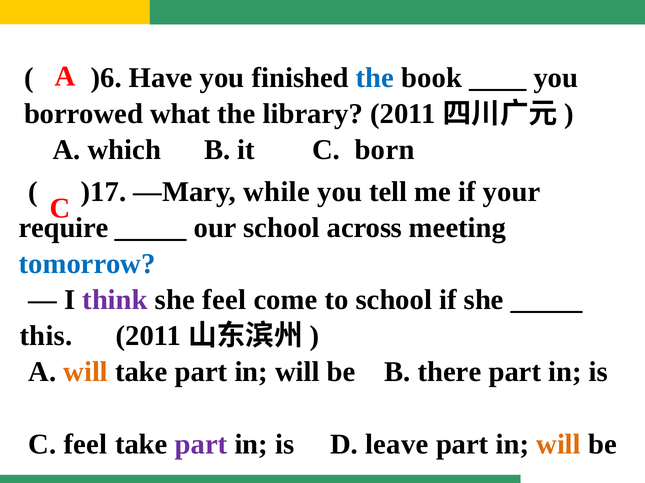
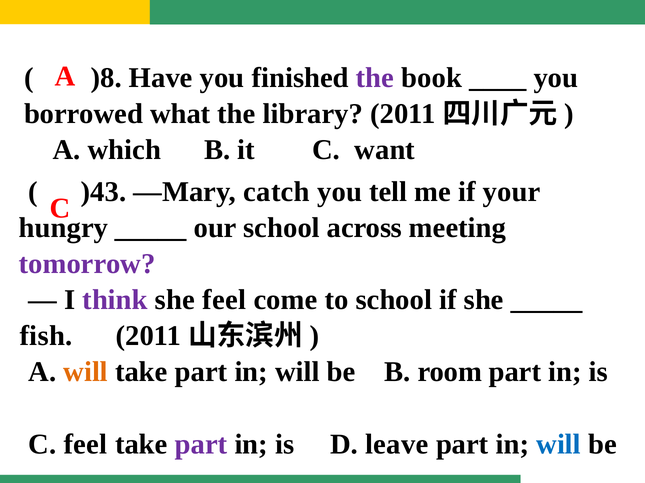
)6: )6 -> )8 (106, 78)
the colour: blue -> purple (375, 78)
born: born -> want (385, 150)
)17: )17 -> )43 (104, 192)
while: while -> catch (277, 192)
require: require -> hungry (64, 228)
tomorrow colour: blue -> purple (87, 264)
this: this -> fish (46, 336)
there: there -> room (450, 373)
will colour: orange -> blue (559, 445)
